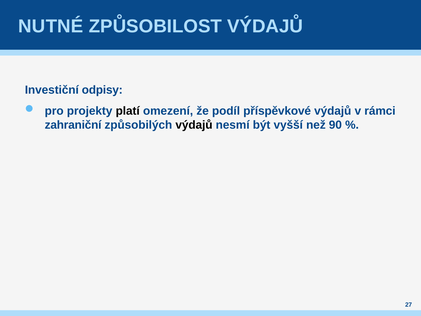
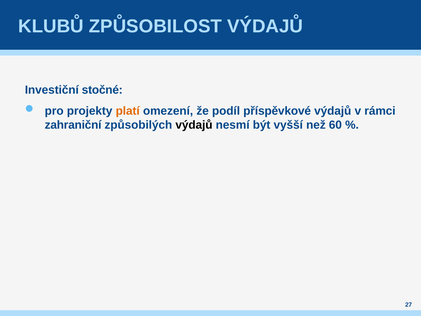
NUTNÉ: NUTNÉ -> KLUBŮ (51, 26)
odpisy: odpisy -> stočné (102, 90)
platí colour: black -> orange (128, 111)
90: 90 -> 60 (335, 125)
